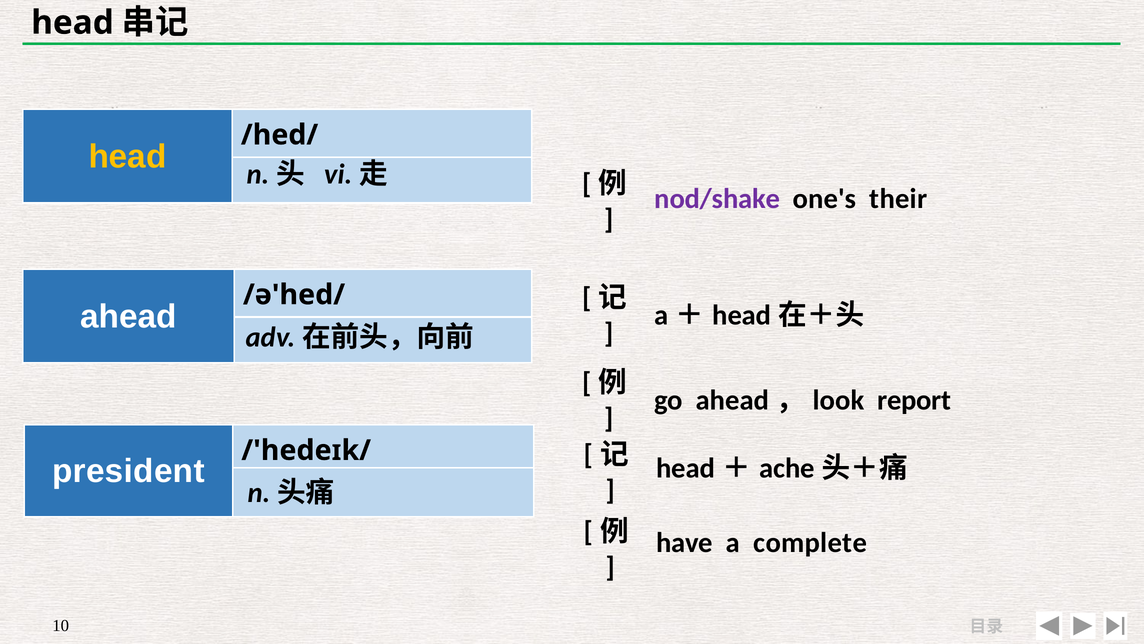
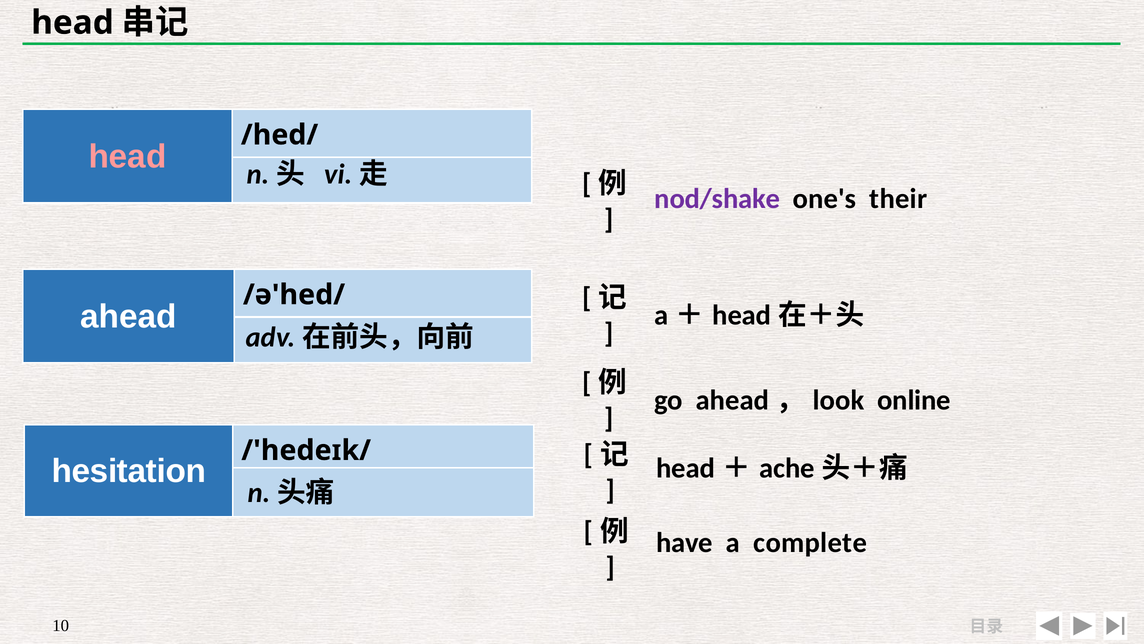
head colour: yellow -> pink (127, 157)
report: report -> online (914, 400)
president: president -> hesitation (129, 471)
